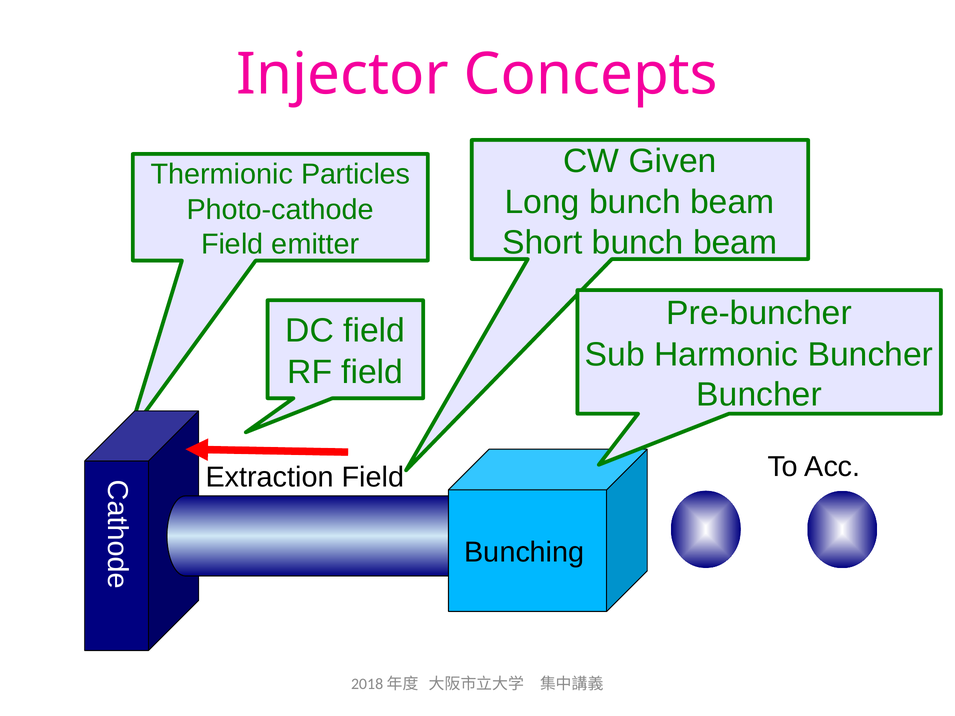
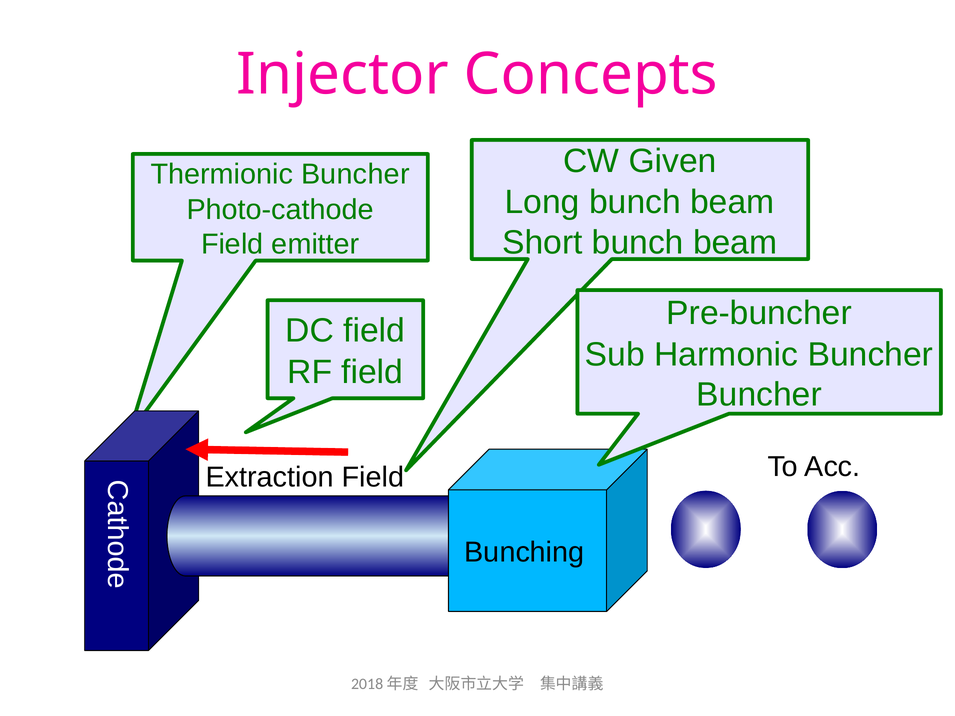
Thermionic Particles: Particles -> Buncher (355, 174)
